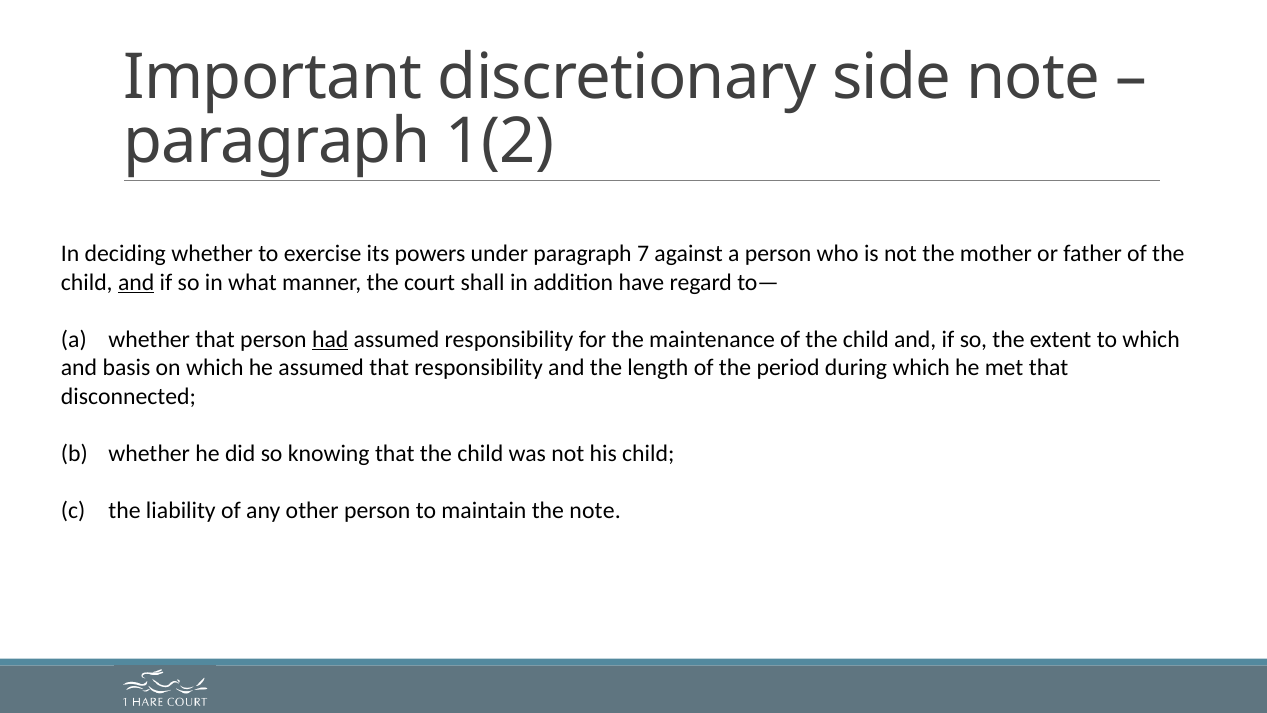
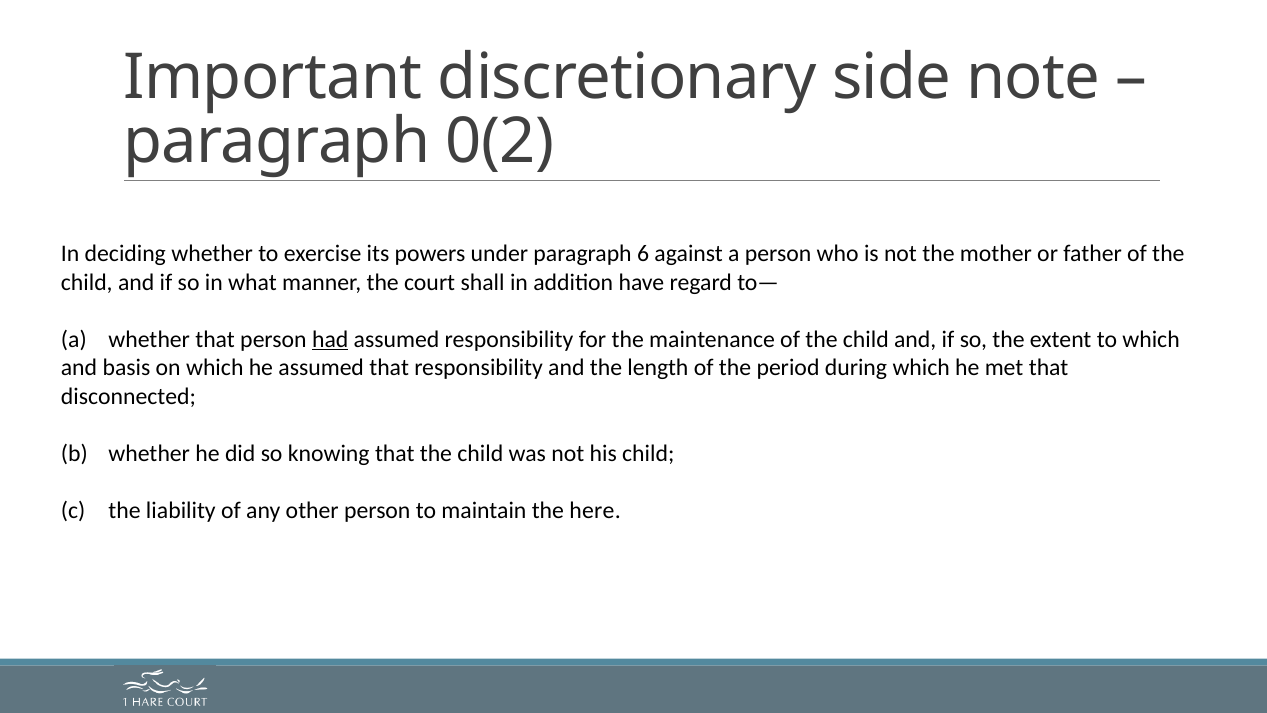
1(2: 1(2 -> 0(2 (500, 142)
7: 7 -> 6 (643, 254)
and underline: present -> none (136, 282)
the note: note -> here (595, 510)
